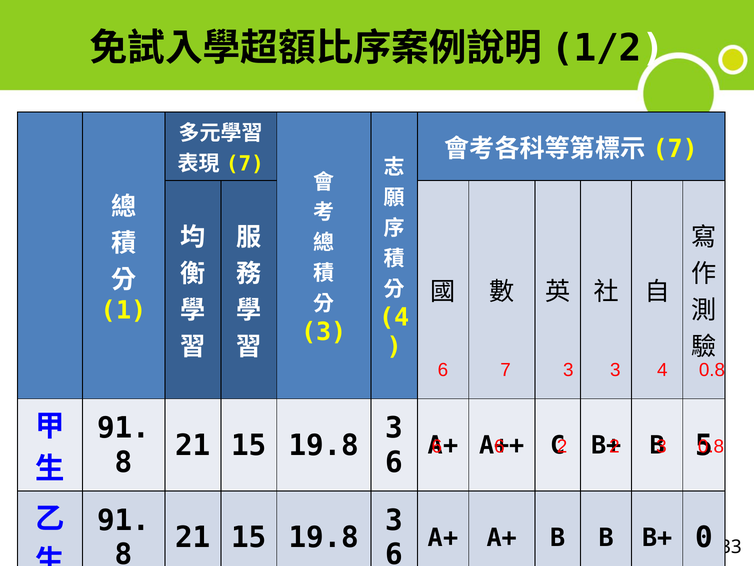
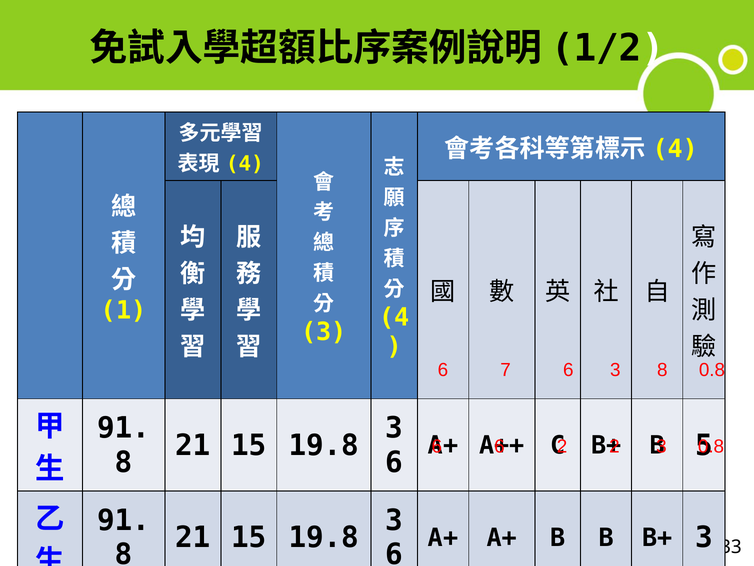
7: 7 -> 4 (675, 149)
7: 7 -> 4 (245, 164)
7 3: 3 -> 6 (568, 370)
3 4: 4 -> 8 (662, 370)
B+ 0: 0 -> 3 (704, 537)
